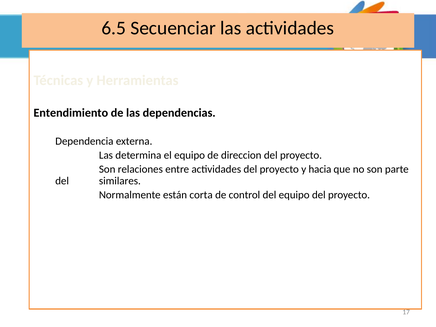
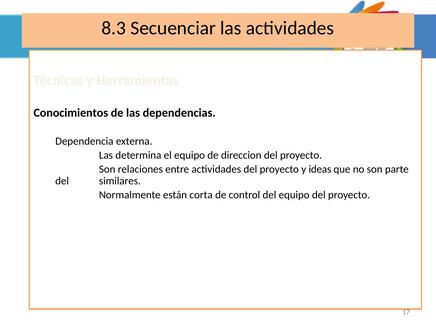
6.5: 6.5 -> 8.3 (114, 28)
Entendimiento: Entendimiento -> Conocimientos (71, 113)
hacia: hacia -> ideas (320, 169)
